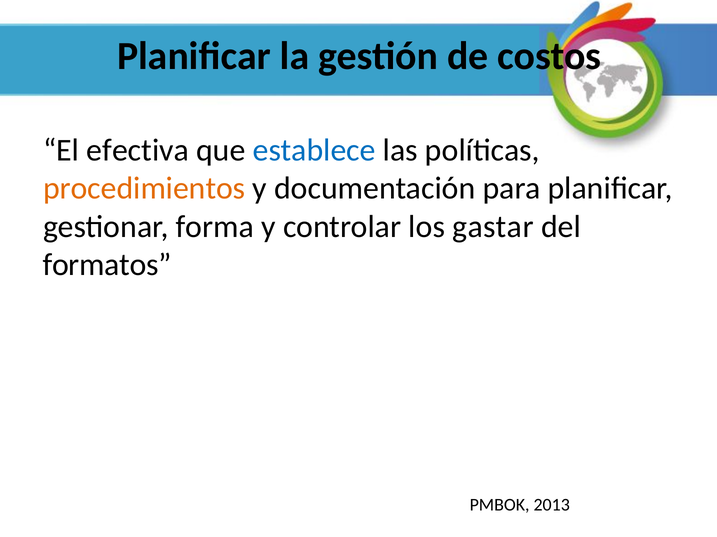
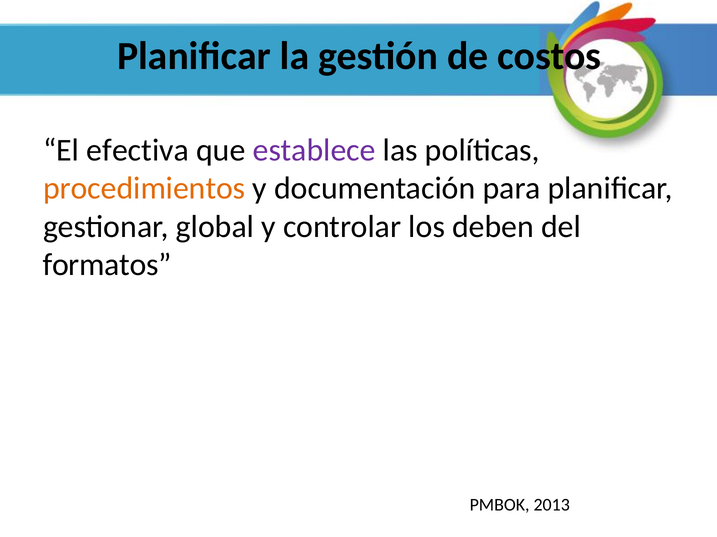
establece colour: blue -> purple (314, 150)
forma: forma -> global (215, 227)
gastar: gastar -> deben (493, 227)
